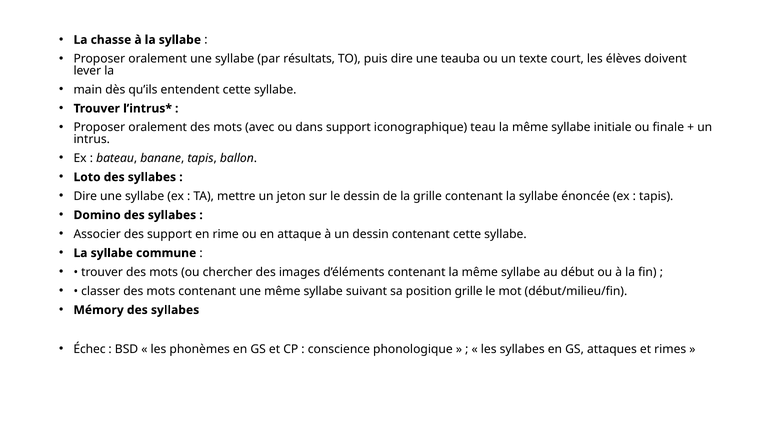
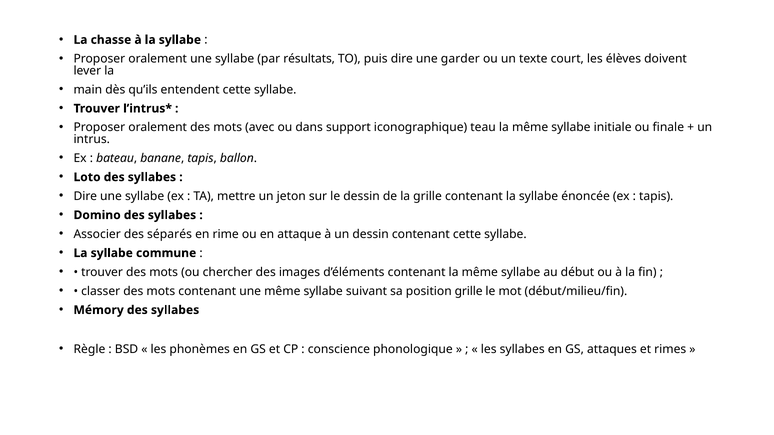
teauba: teauba -> garder (460, 59)
des support: support -> séparés (170, 234)
Échec: Échec -> Règle (89, 350)
